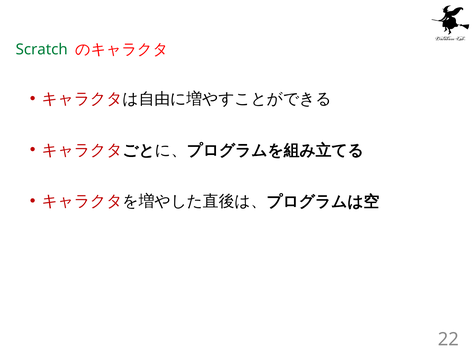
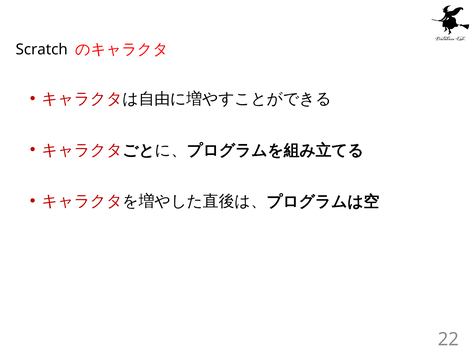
Scratch colour: green -> black (42, 49)
